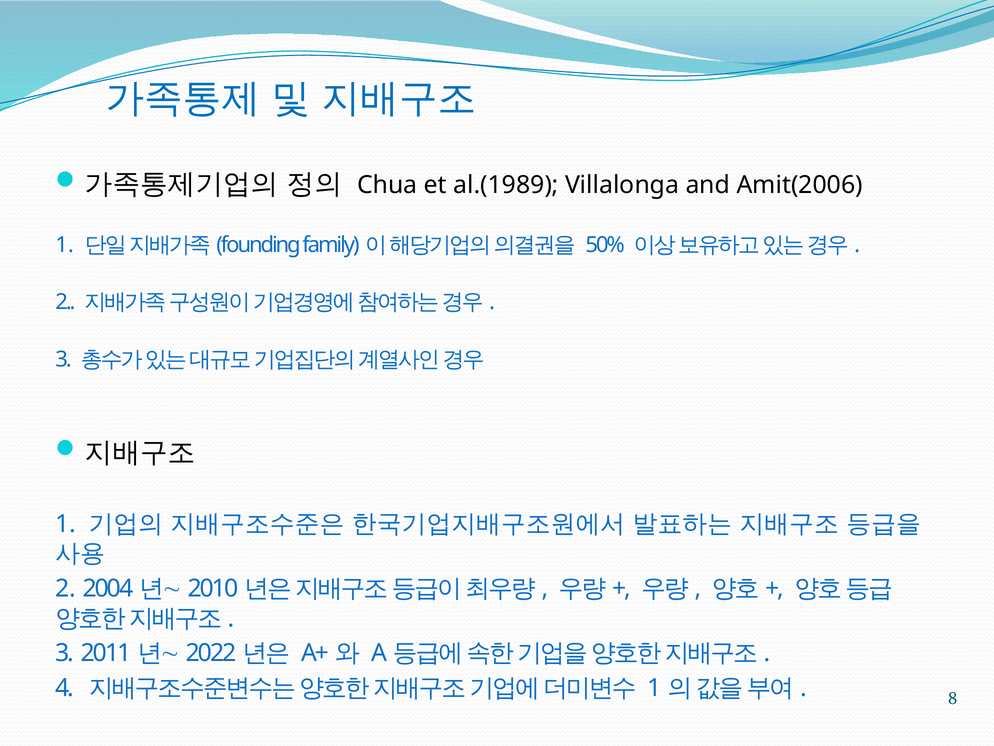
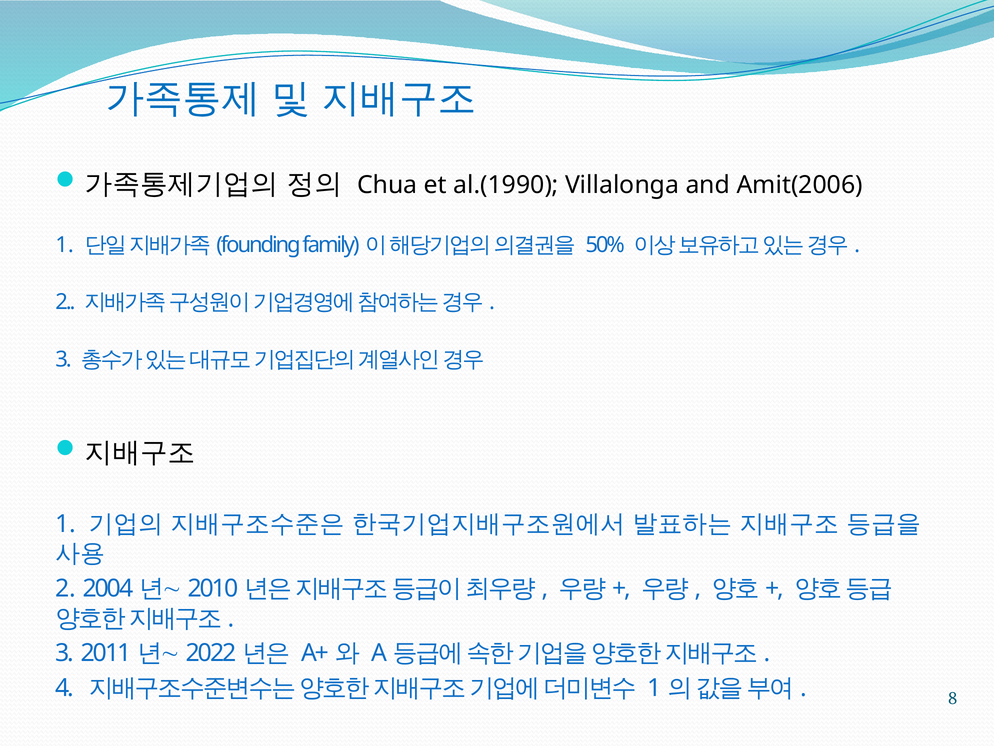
al.(1989: al.(1989 -> al.(1990 (506, 185)
